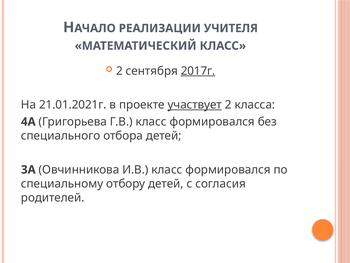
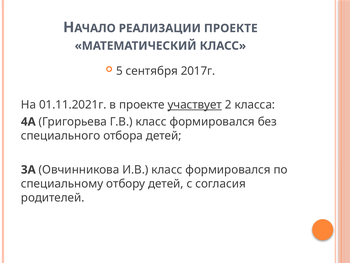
РЕАЛИЗАЦИИ УЧИТЕЛЯ: УЧИТЕЛЯ -> ПРОЕКТЕ (231, 28)
2: 2 -> 5 (119, 71)
2017г underline: present -> none (198, 71)
21.01.2021г: 21.01.2021г -> 01.11.2021г (73, 105)
